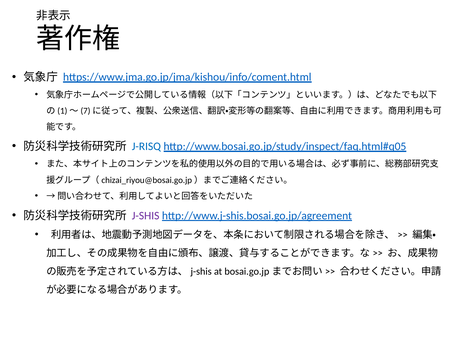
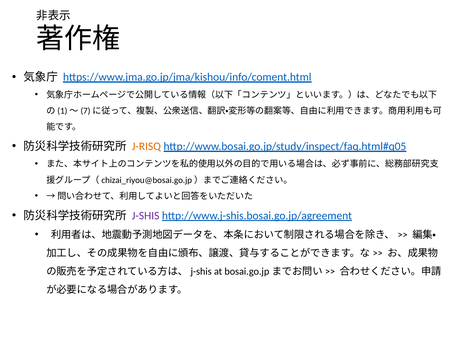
J-RISQ colour: blue -> orange (146, 146)
